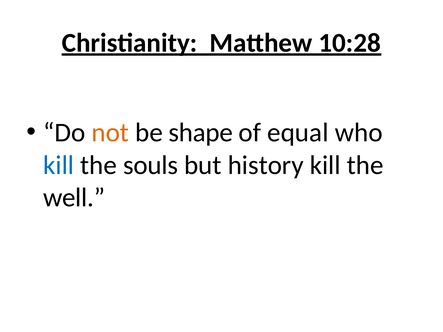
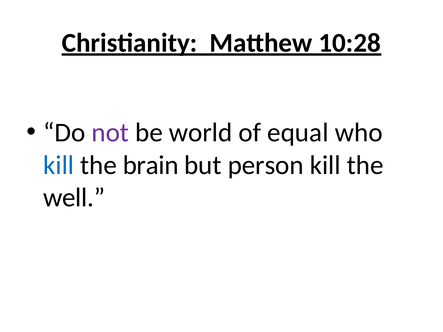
not colour: orange -> purple (110, 133)
shape: shape -> world (201, 133)
souls: souls -> brain (151, 165)
history: history -> person (266, 165)
